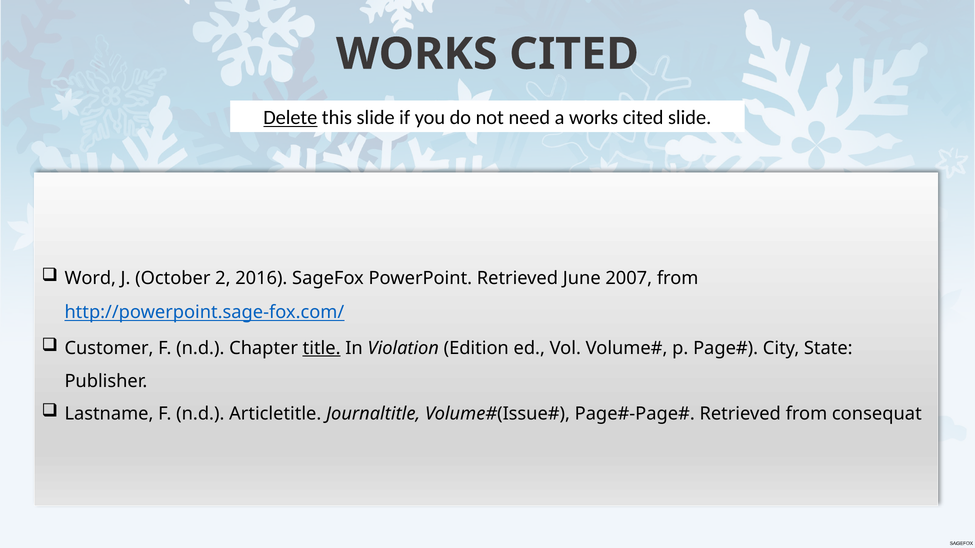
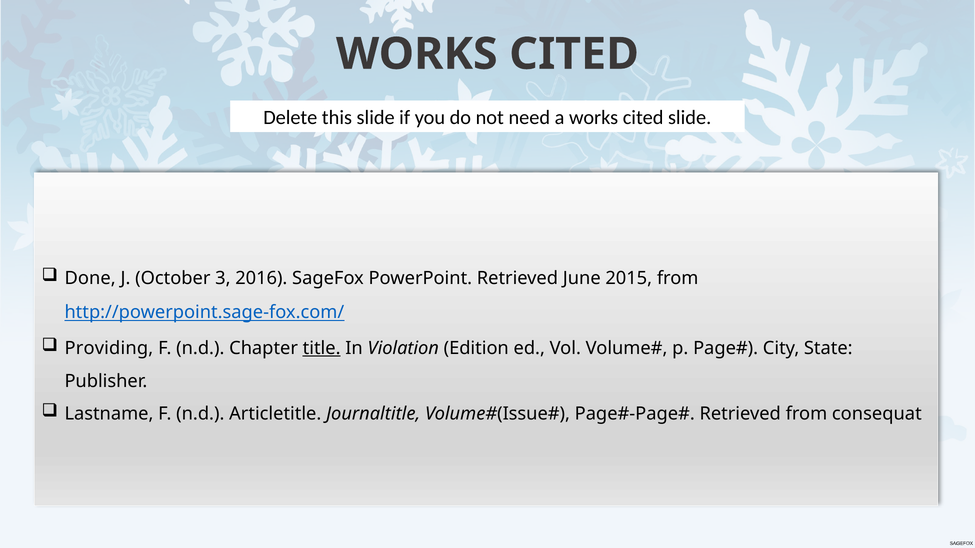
Delete underline: present -> none (290, 118)
Word: Word -> Done (90, 278)
2: 2 -> 3 (223, 278)
2007: 2007 -> 2015 (629, 278)
Customer: Customer -> Providing (109, 348)
